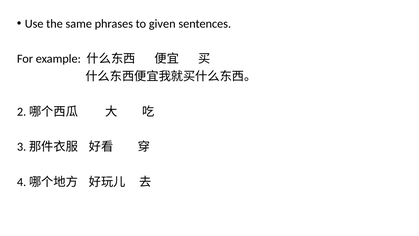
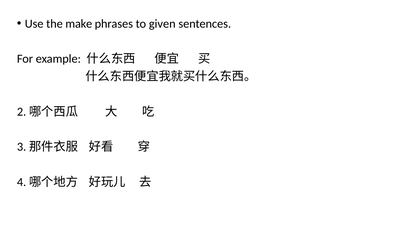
same: same -> make (79, 24)
